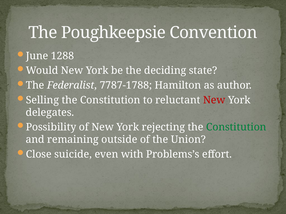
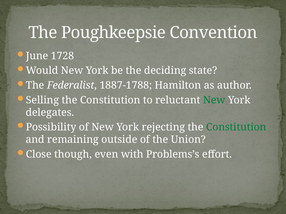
1288: 1288 -> 1728 (63, 56)
7787-1788: 7787-1788 -> 1887-1788 (126, 86)
New colour: red -> green (214, 100)
suicide: suicide -> though (73, 155)
